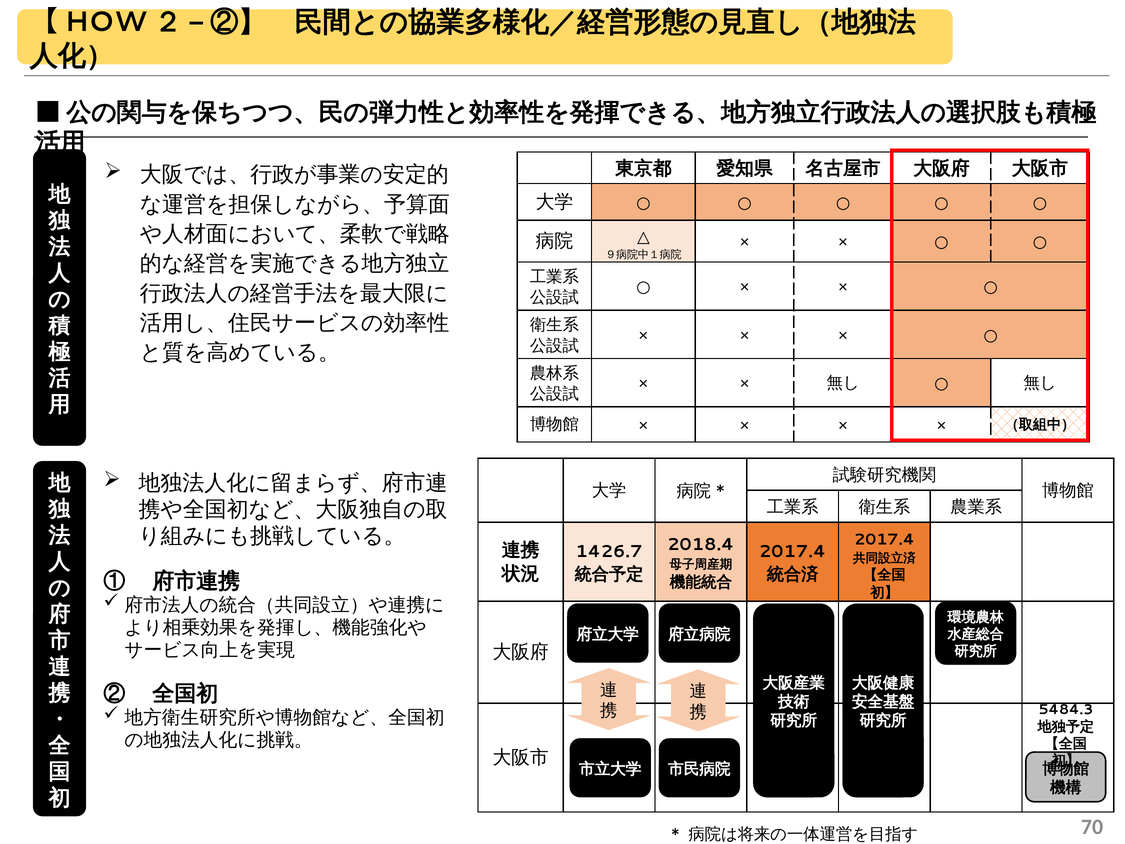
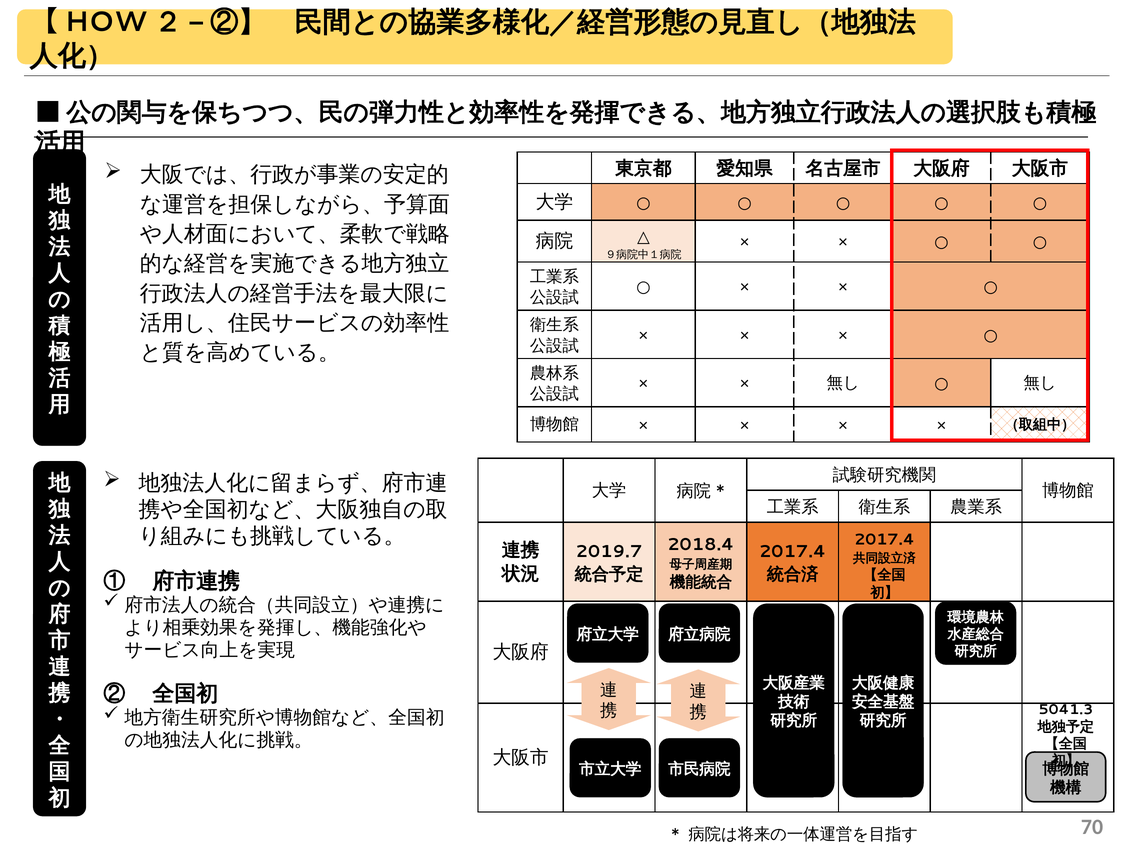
1426.7: 1426.7 -> 2019.7 (609, 552)
5484.3: 5484.3 -> 5041.3 (1066, 709)
